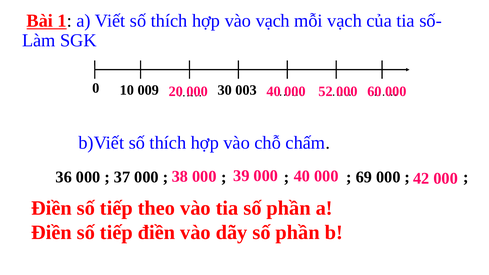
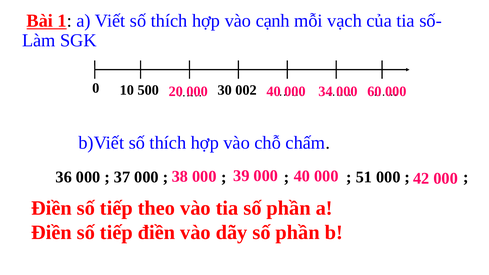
vào vạch: vạch -> cạnh (273, 21)
009: 009 -> 500 (148, 90)
003: 003 -> 002 (246, 90)
52: 52 -> 34 (326, 91)
69: 69 -> 51 (364, 177)
